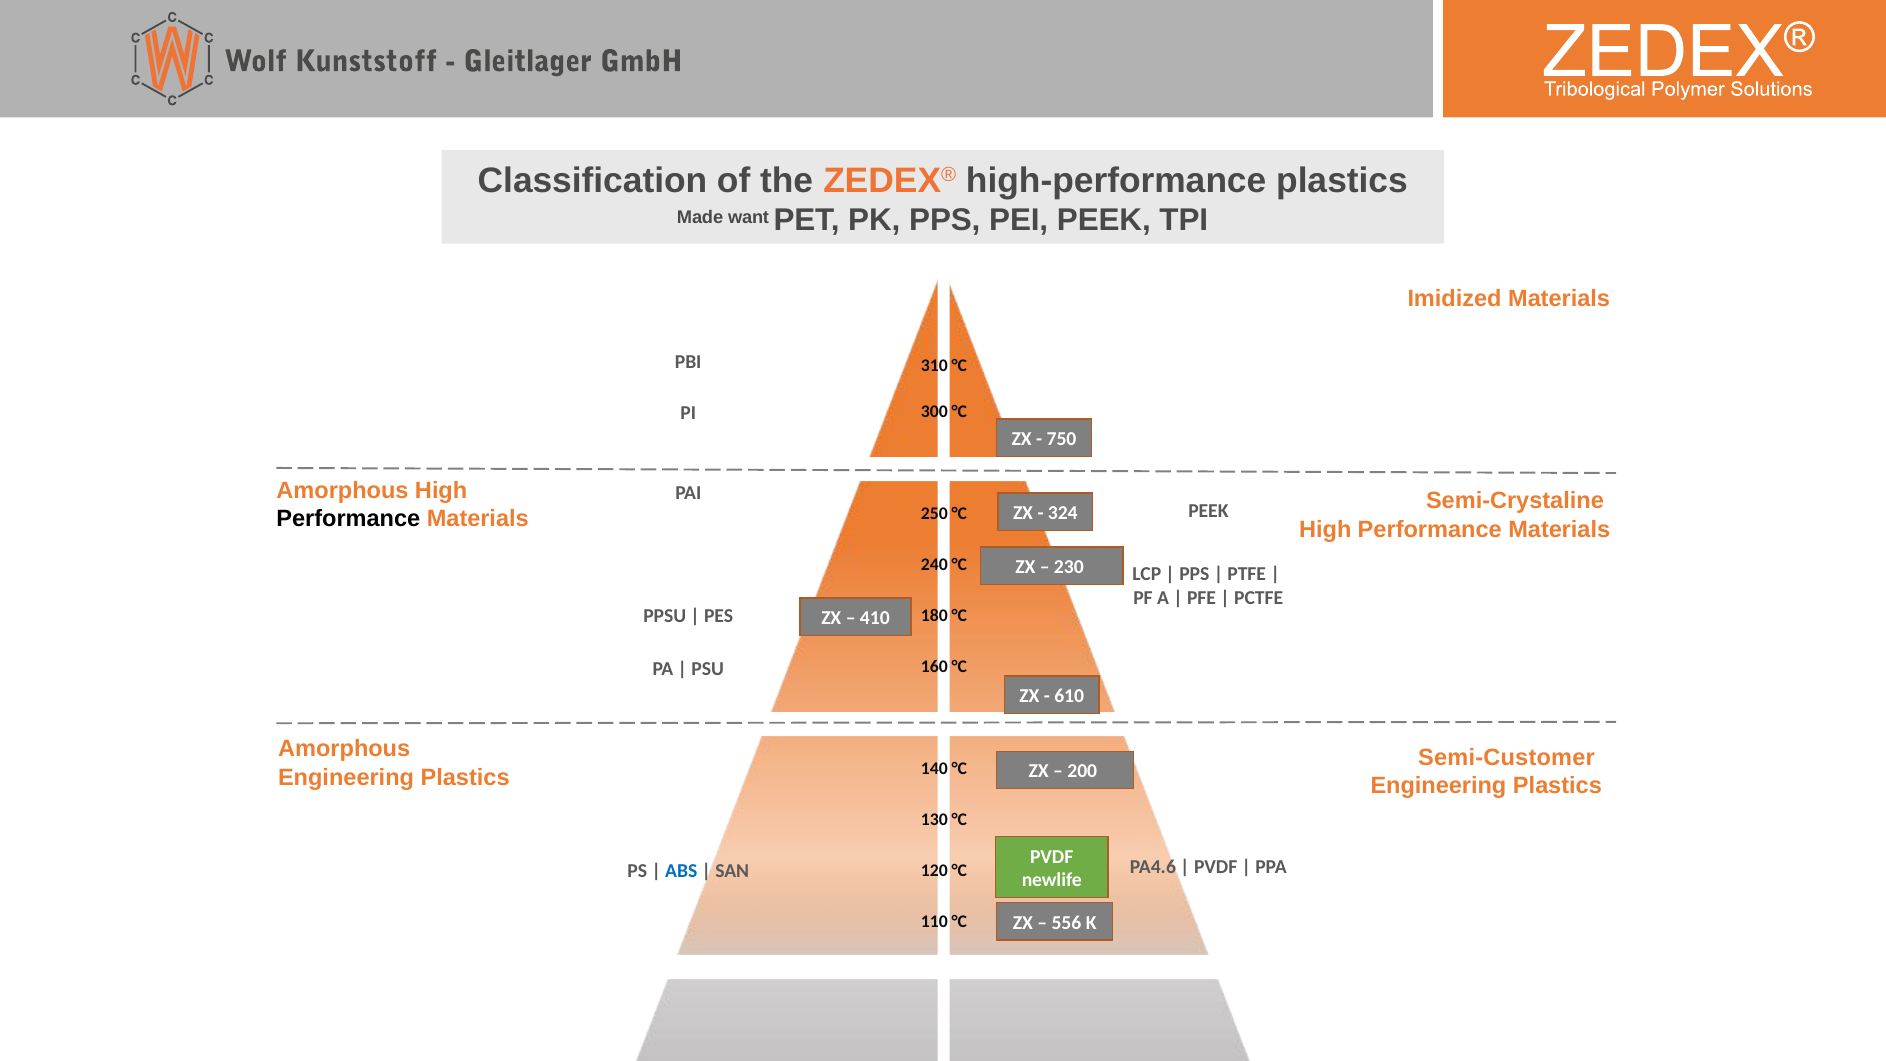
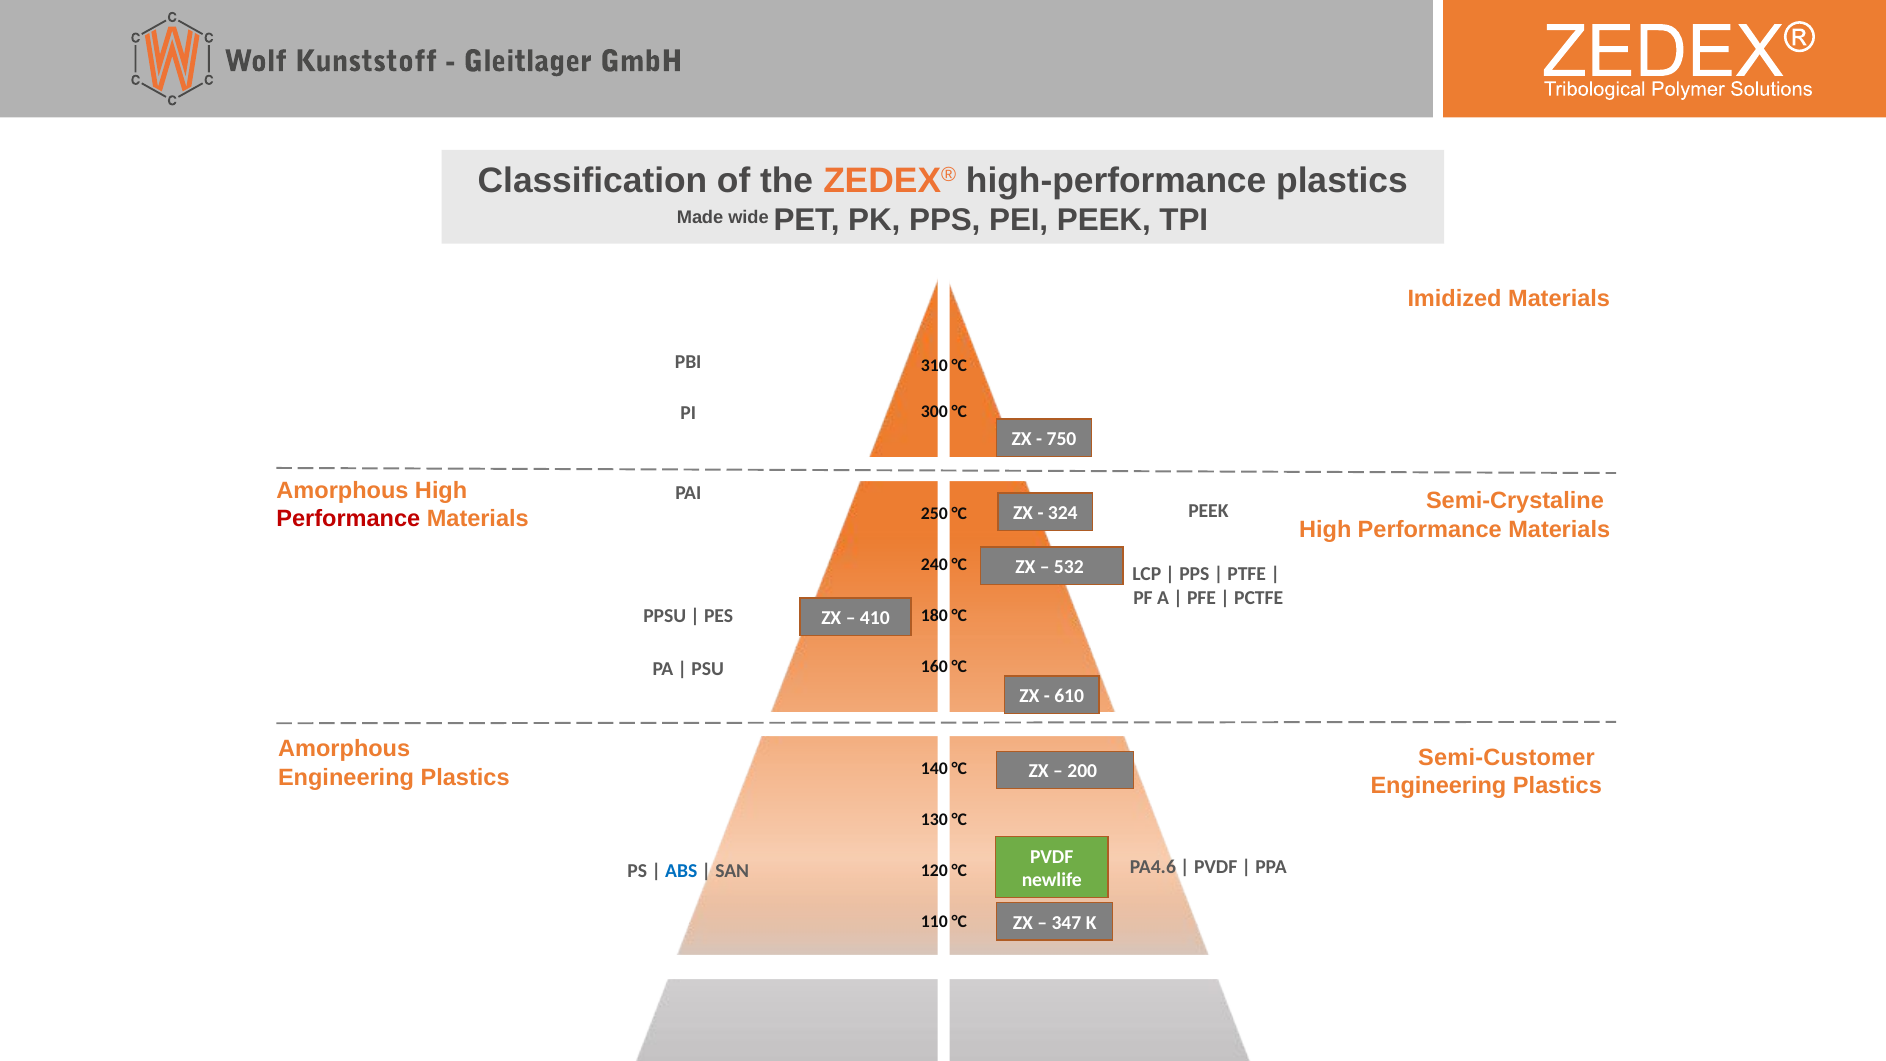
want: want -> wide (749, 217)
Performance colour: black -> red (348, 519)
230: 230 -> 532 (1069, 567)
556: 556 -> 347 (1066, 923)
